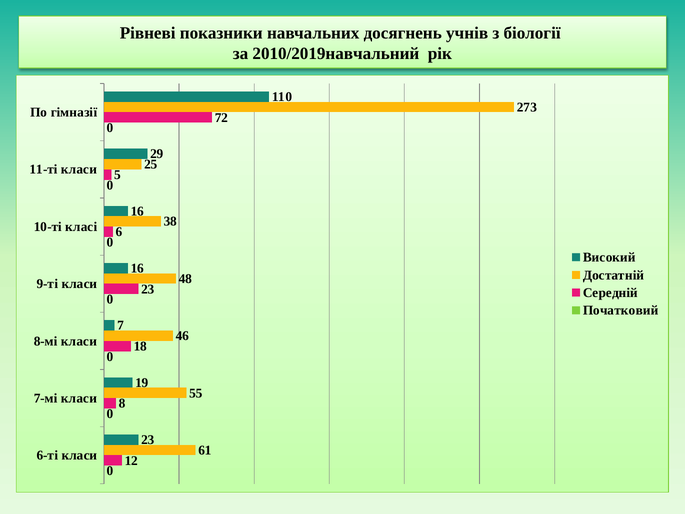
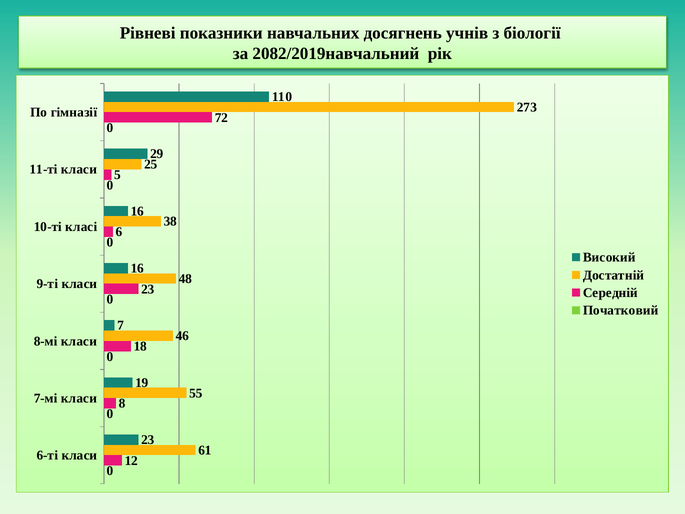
2010/2019навчальний: 2010/2019навчальний -> 2082/2019навчальний (336, 54)
